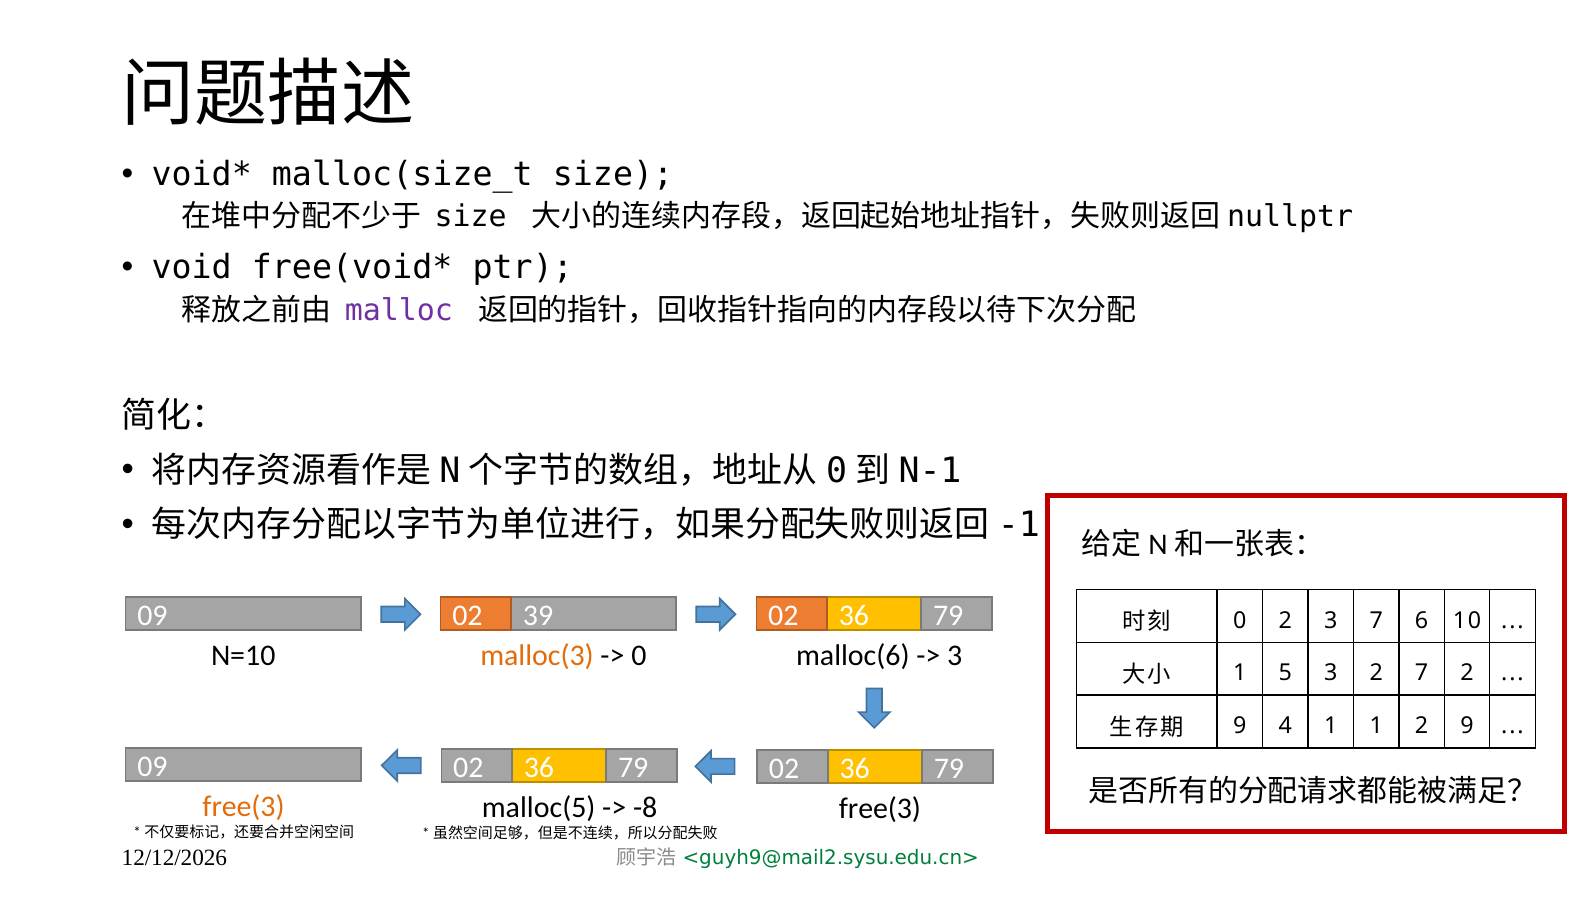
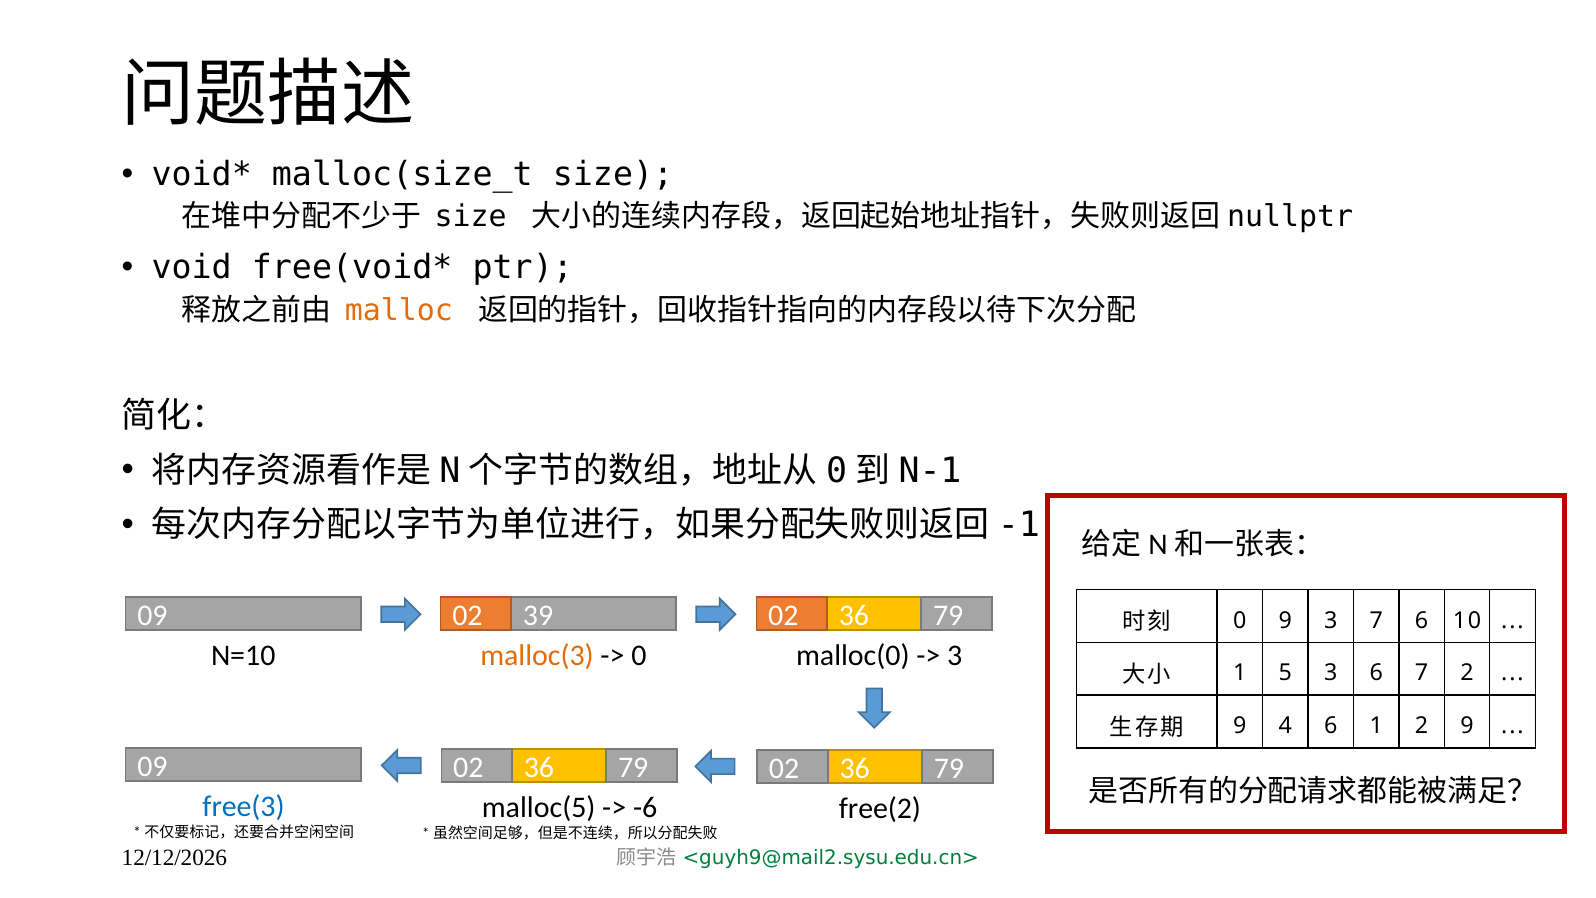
malloc colour: purple -> orange (399, 310)
0 2: 2 -> 9 (1285, 620)
malloc(6: malloc(6 -> malloc(0 (853, 656)
3 2: 2 -> 6 (1376, 673)
4 1: 1 -> 6 (1331, 726)
free(3 colour: orange -> blue (244, 807)
-8: -8 -> -6 (645, 808)
free(3: free(3 -> free(2 (880, 809)
